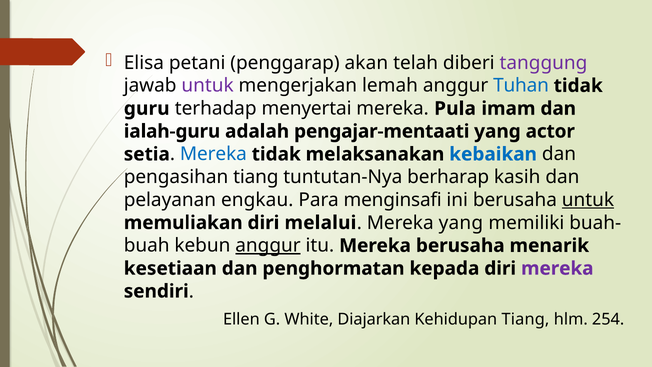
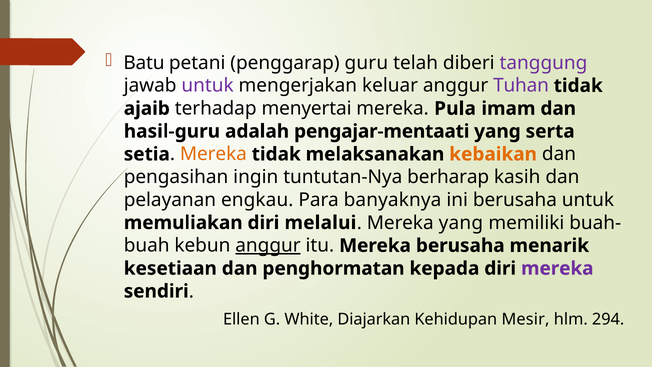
Elisa: Elisa -> Batu (144, 63)
akan: akan -> guru (366, 63)
lemah: lemah -> keluar (390, 86)
Tuhan colour: blue -> purple (521, 86)
guru: guru -> ajaib (147, 108)
ialah-guru: ialah-guru -> hasil-guru (172, 131)
actor: actor -> serta (550, 131)
Mereka colour: blue -> orange (213, 154)
kebaikan colour: blue -> orange (493, 154)
pengasihan tiang: tiang -> ingin (256, 177)
menginsafi: menginsafi -> banyaknya (393, 200)
untuk underline: present -> none (588, 200)
Kehidupan Tiang: Tiang -> Mesir (525, 319)
254: 254 -> 294 (608, 319)
